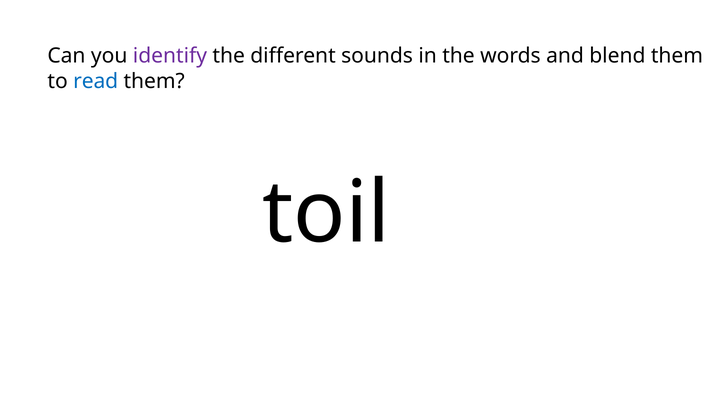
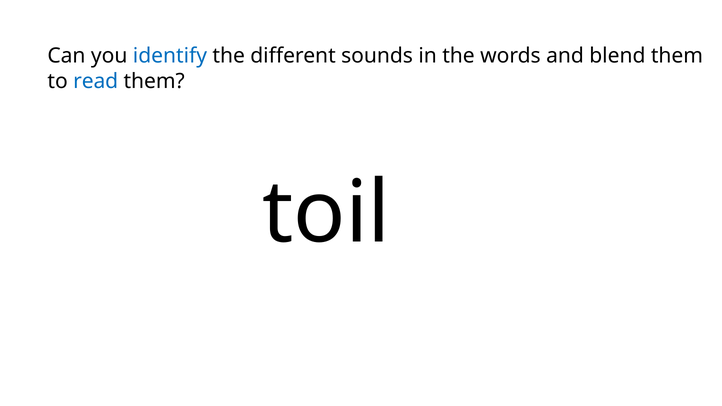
identify colour: purple -> blue (170, 56)
